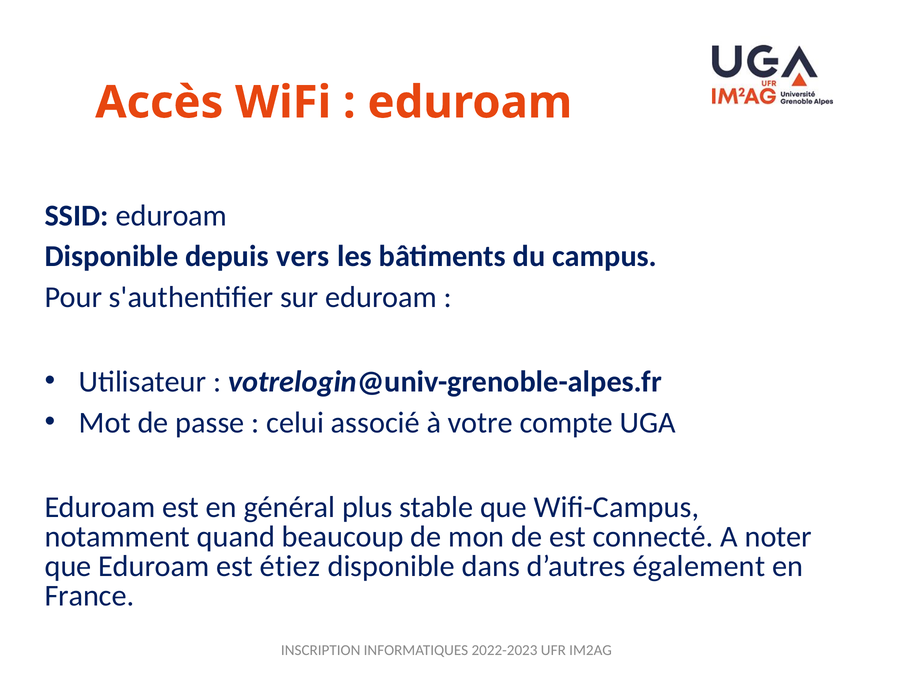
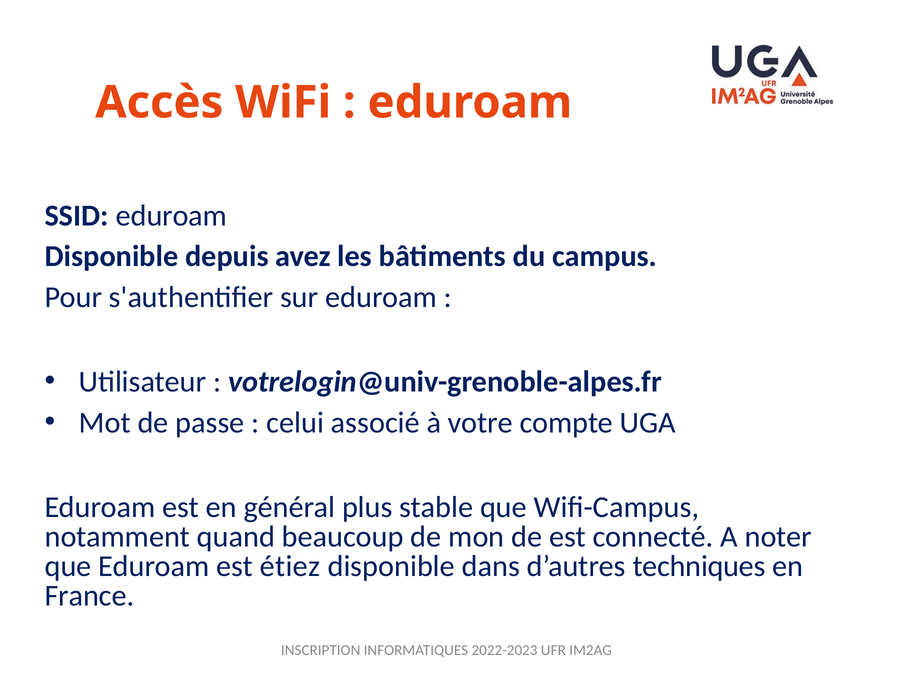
vers: vers -> avez (303, 257)
également: également -> techniques (699, 567)
